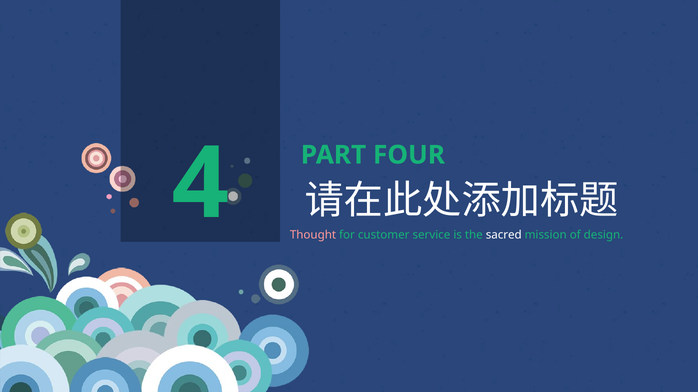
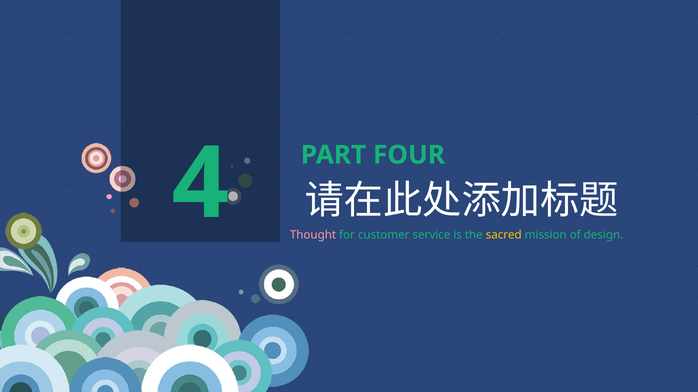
sacred colour: white -> yellow (504, 235)
